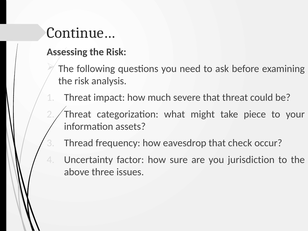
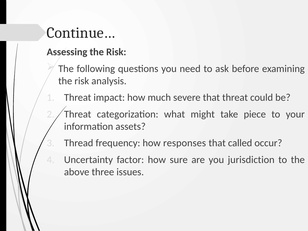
eavesdrop: eavesdrop -> responses (185, 143)
check: check -> called (240, 143)
